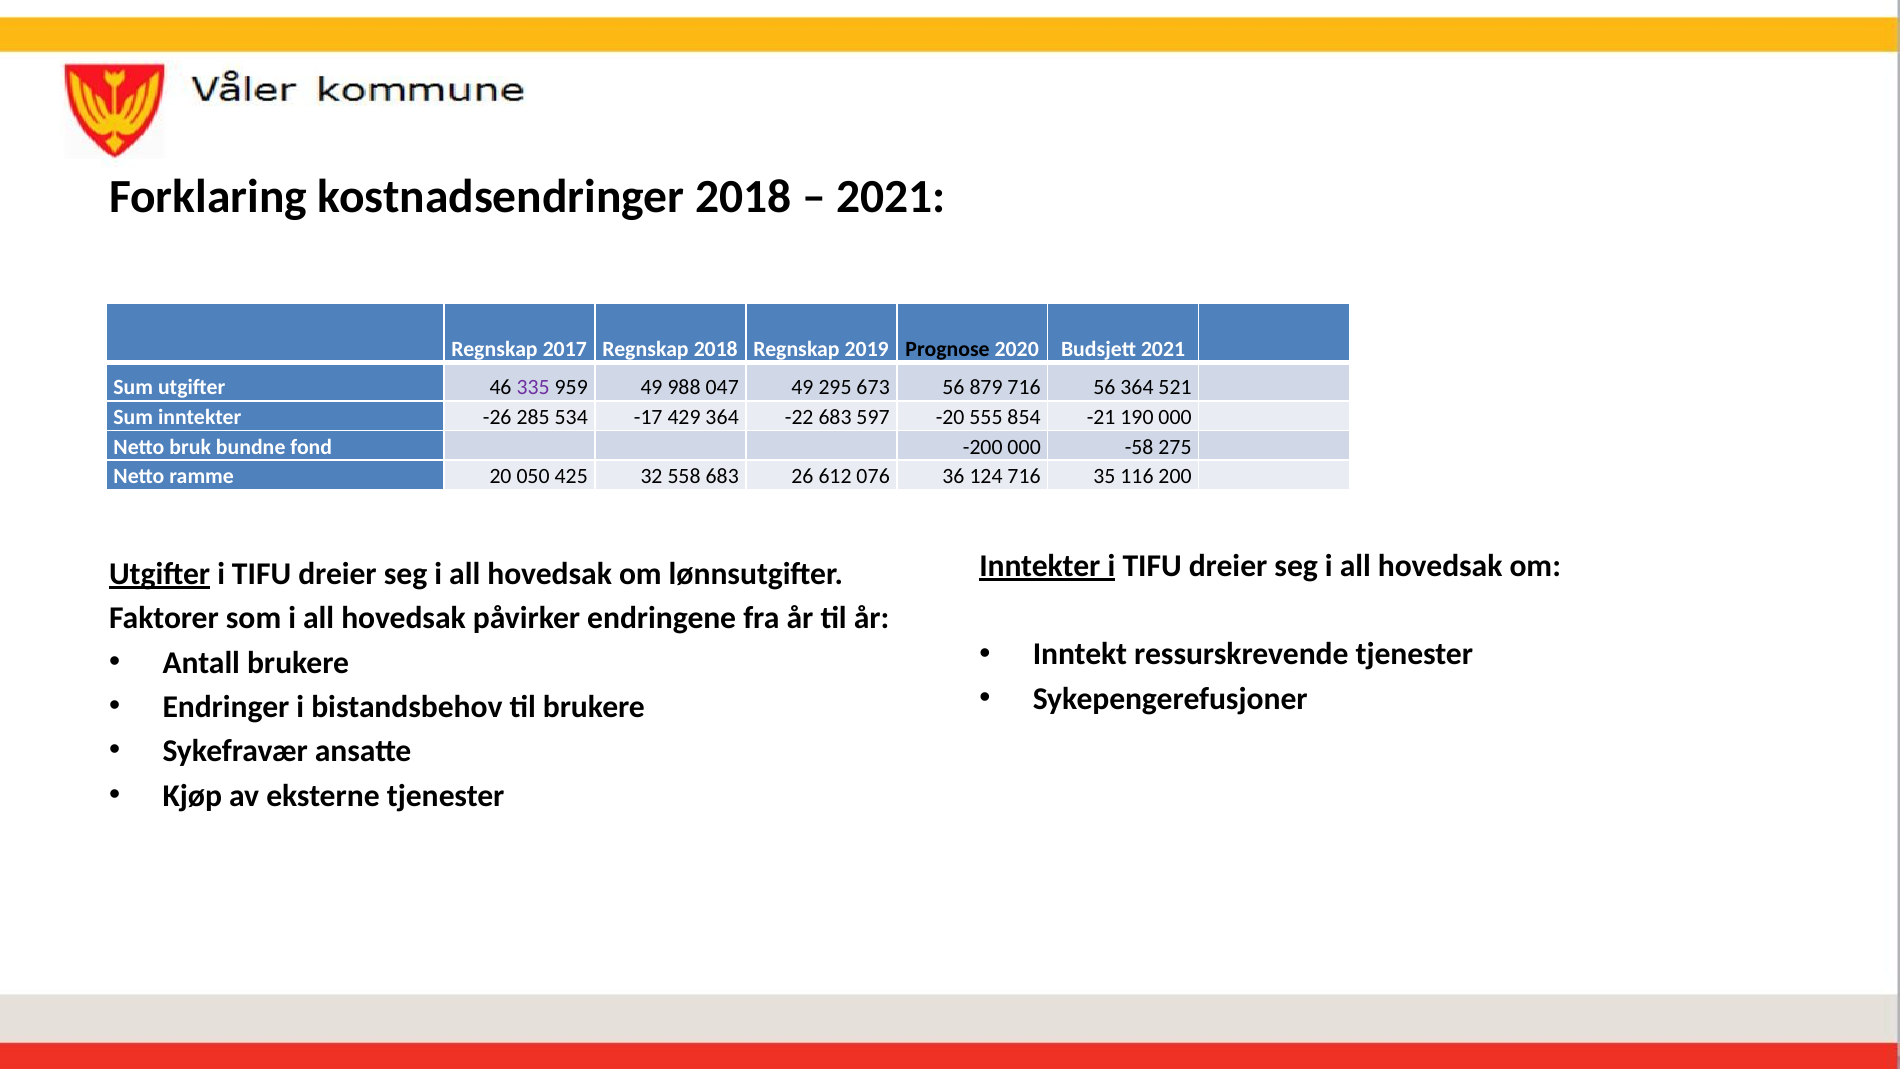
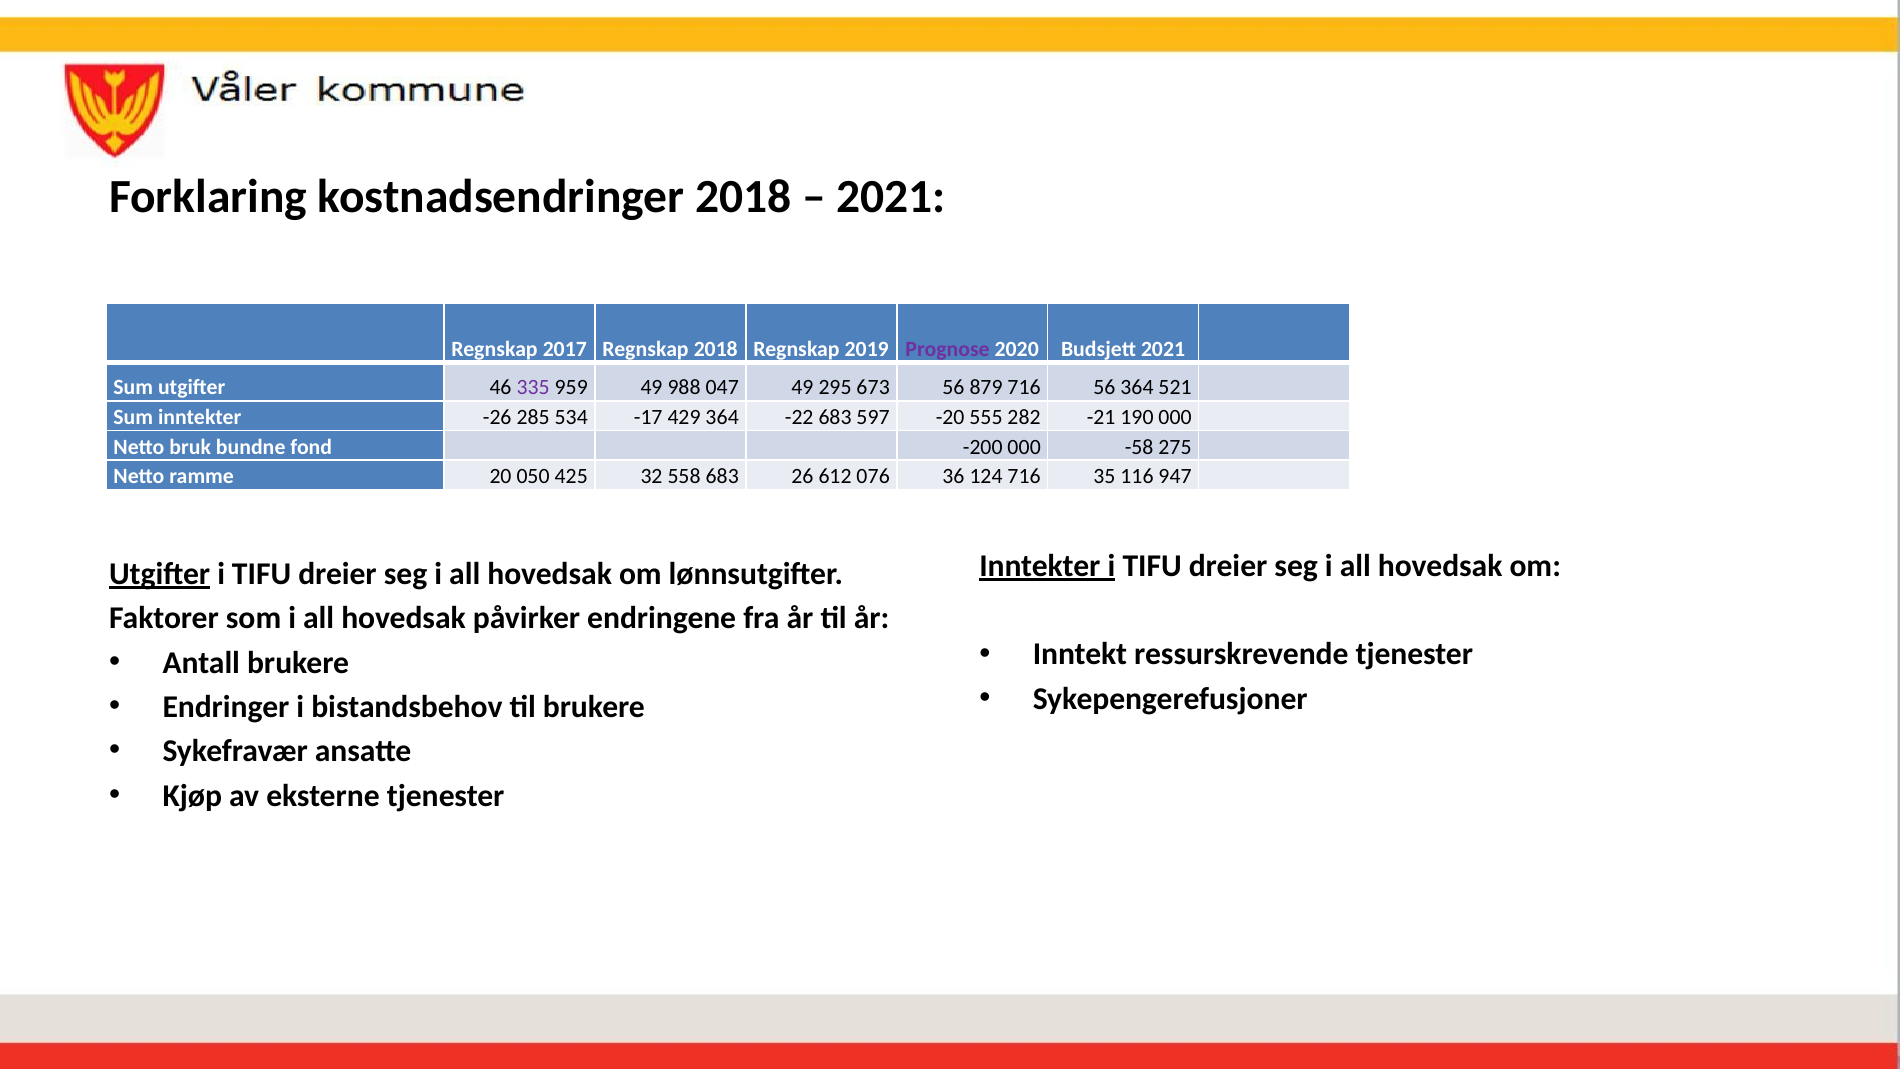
Prognose colour: black -> purple (948, 349)
854: 854 -> 282 (1024, 417)
200: 200 -> 947 (1175, 477)
